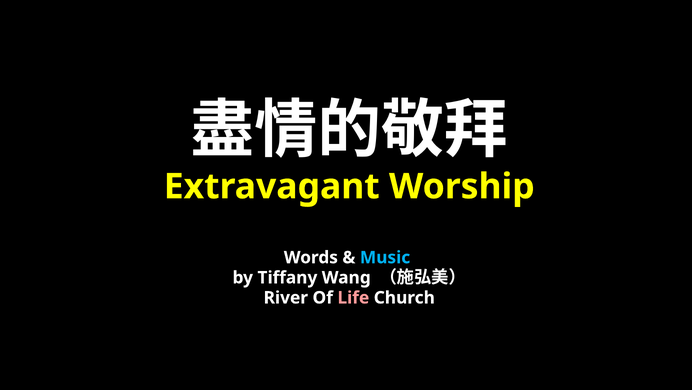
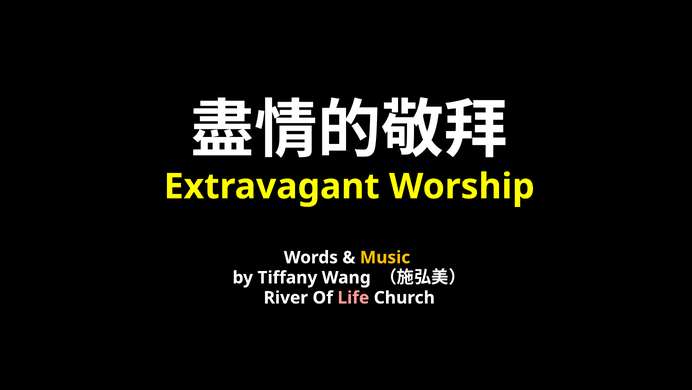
Music colour: light blue -> yellow (385, 257)
